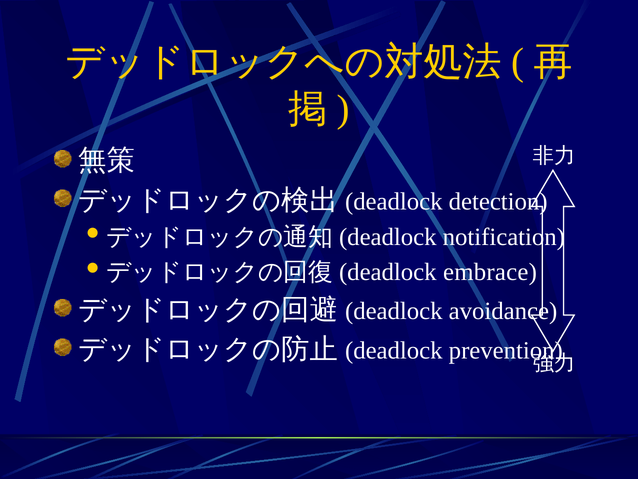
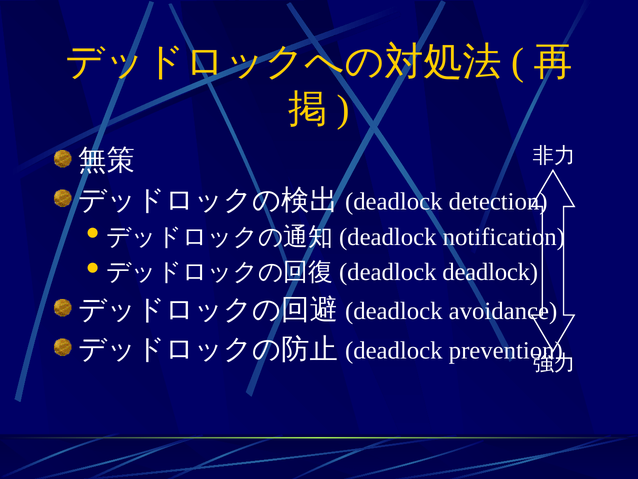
embrace: embrace -> deadlock (490, 272)
